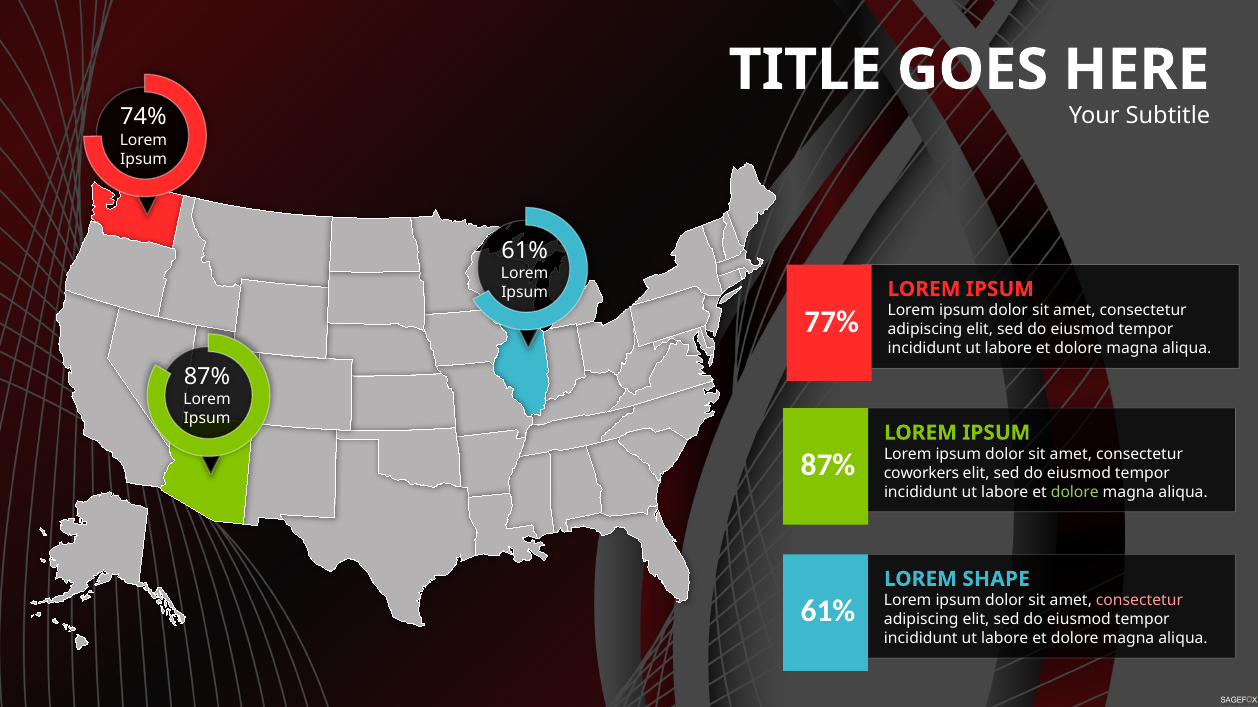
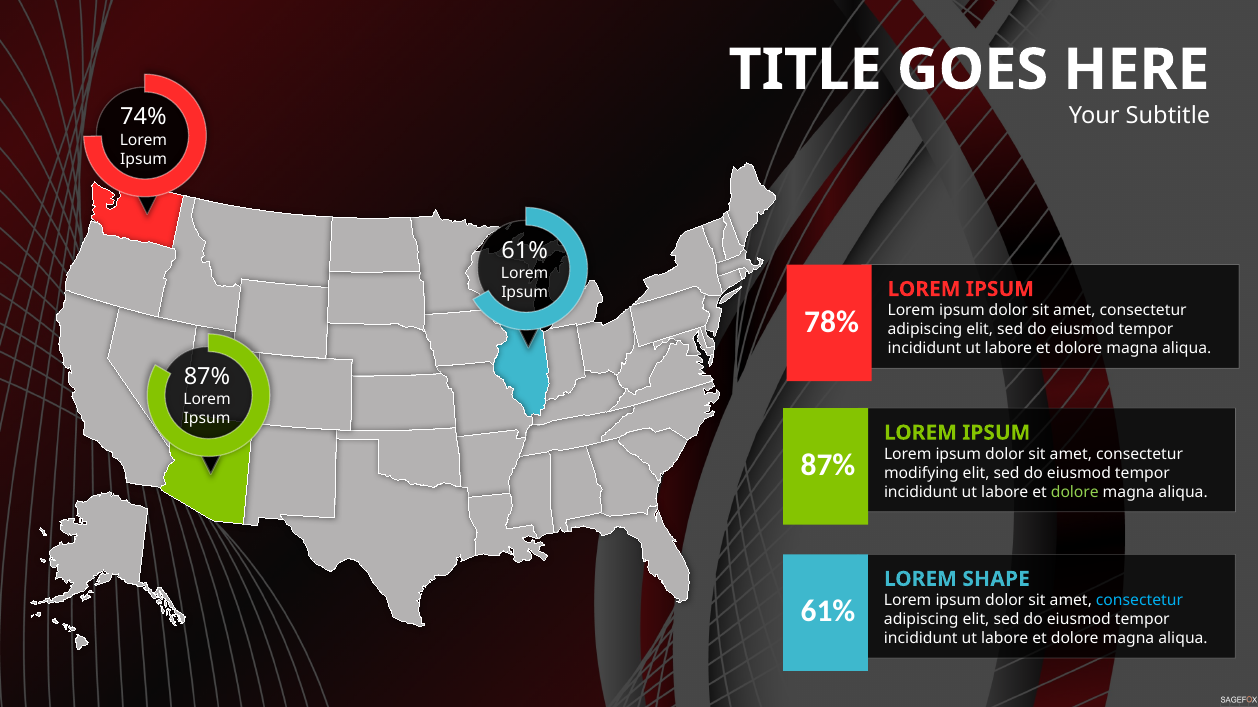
77%: 77% -> 78% (832, 322)
coworkers: coworkers -> modifying (921, 474)
consectetur colour: pink -> light blue (1139, 601)
